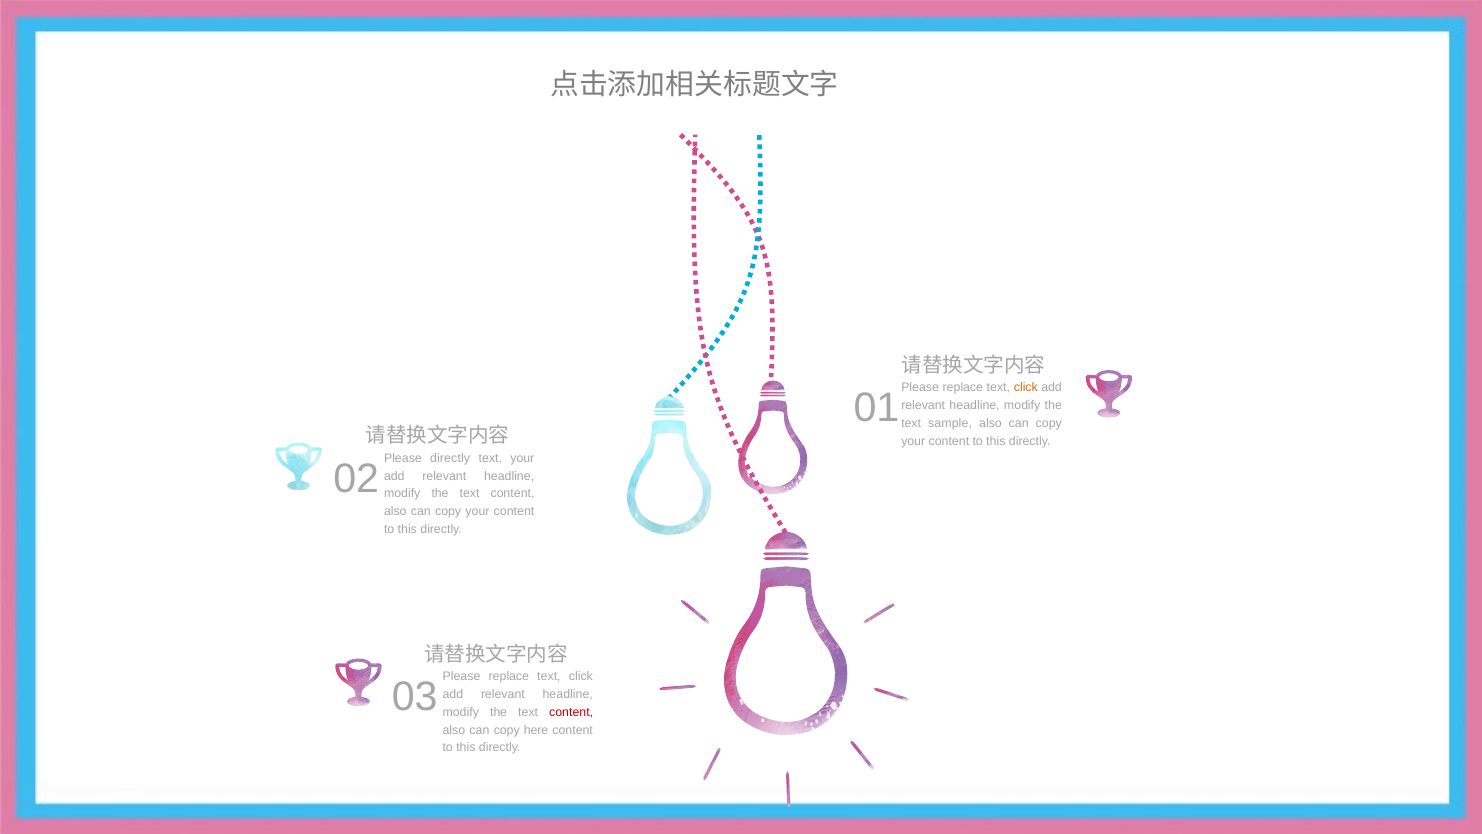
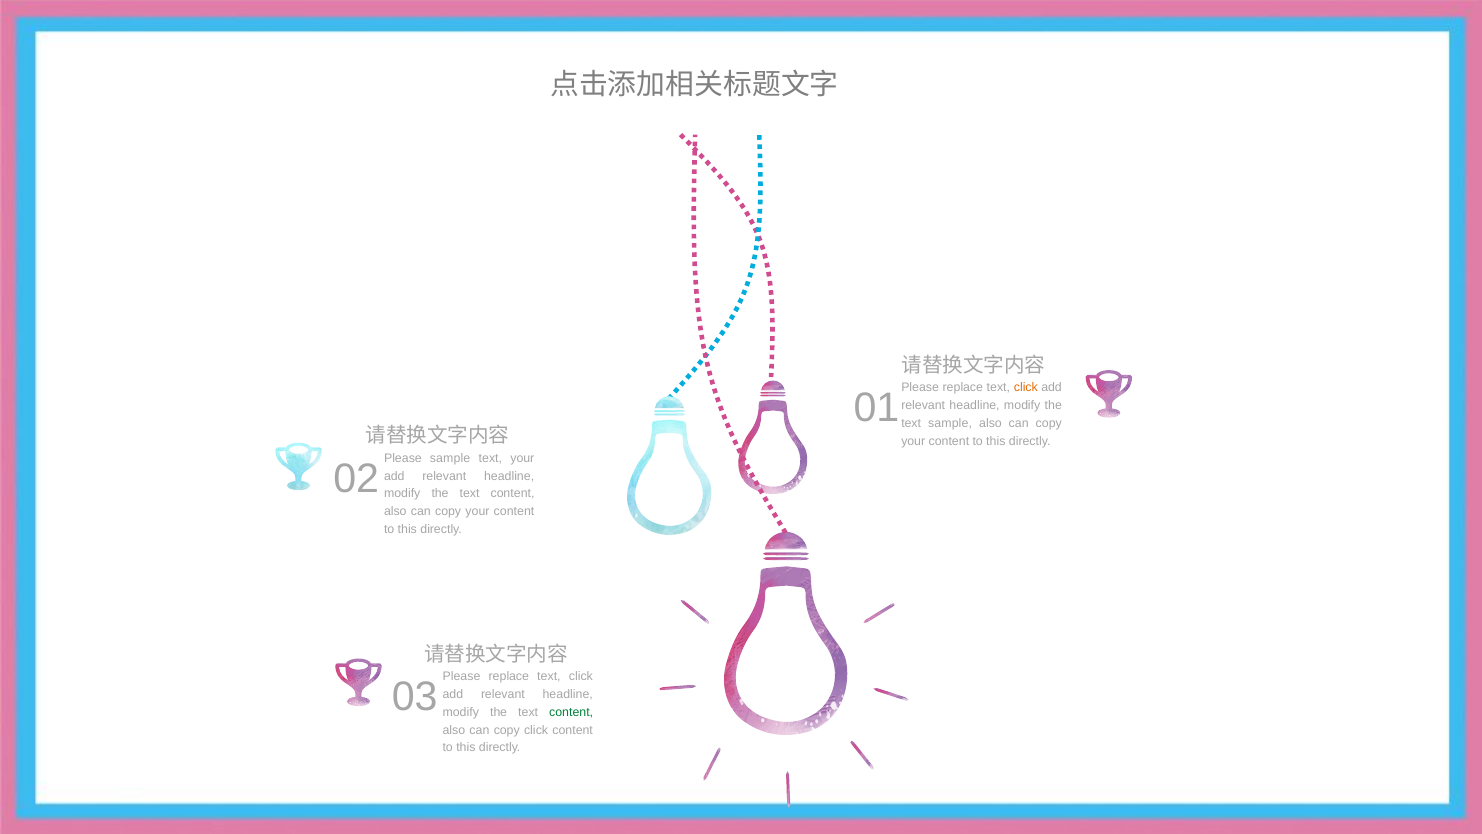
Please directly: directly -> sample (450, 458)
content colour: red -> green (571, 712)
copy here: here -> click (536, 730)
